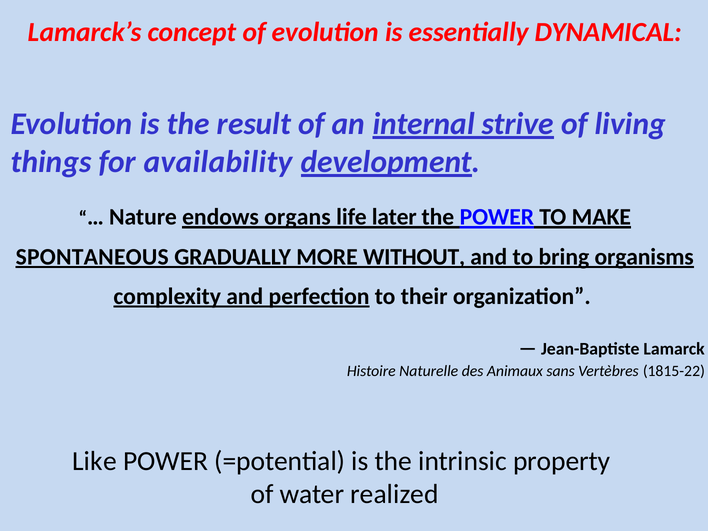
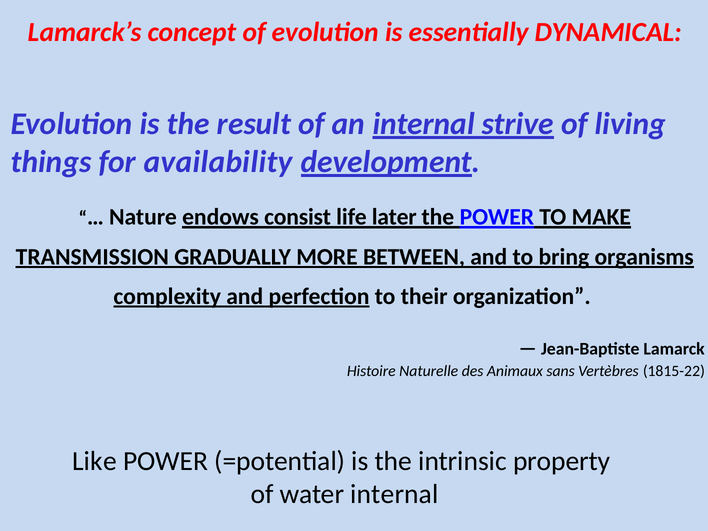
organs: organs -> consist (298, 217)
SPONTANEOUS: SPONTANEOUS -> TRANSMISSION (92, 257)
WITHOUT: WITHOUT -> BETWEEN (414, 257)
water realized: realized -> internal (394, 494)
